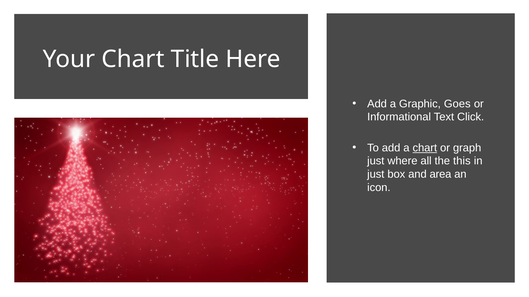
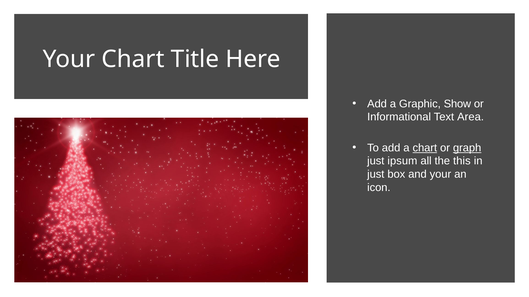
Goes: Goes -> Show (457, 104)
Click: Click -> Area (471, 117)
graph underline: none -> present (467, 148)
where: where -> ipsum (402, 161)
and area: area -> your (440, 175)
